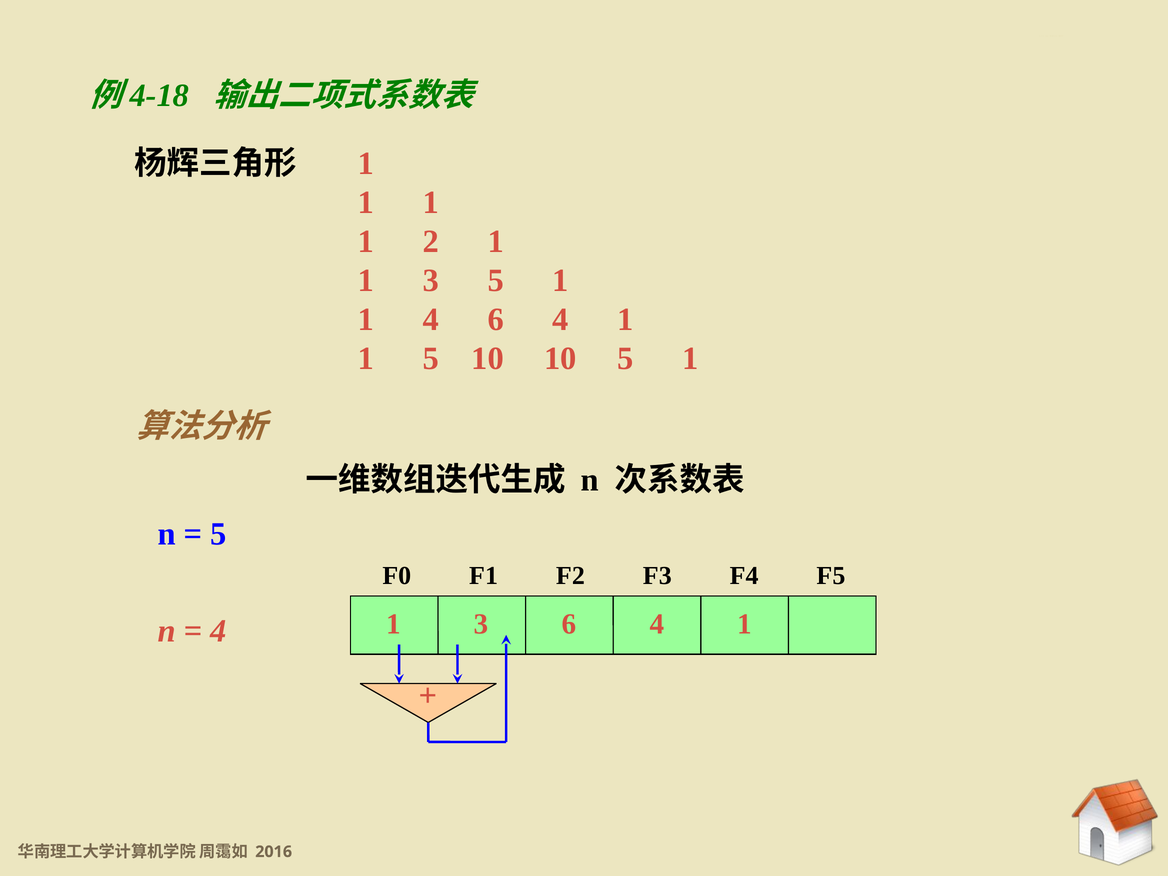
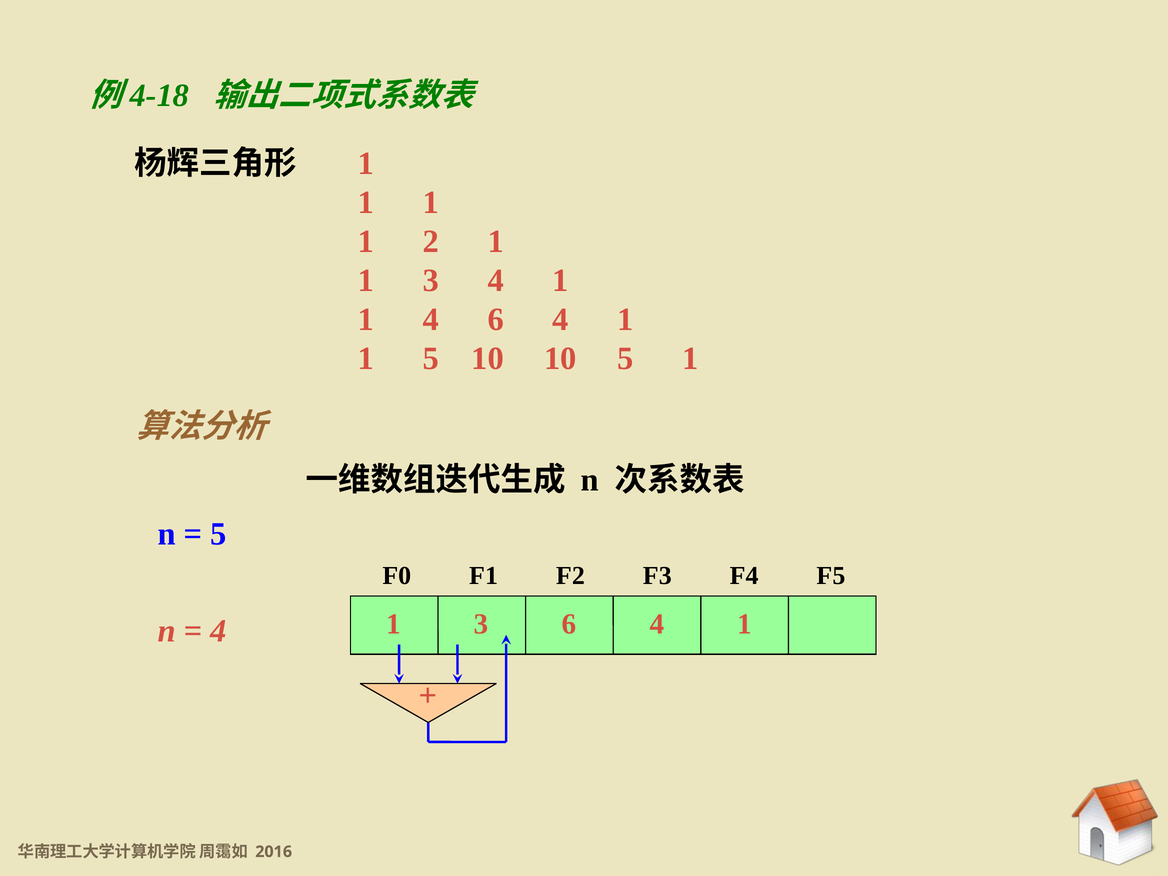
1 3 5: 5 -> 4 (496, 281)
